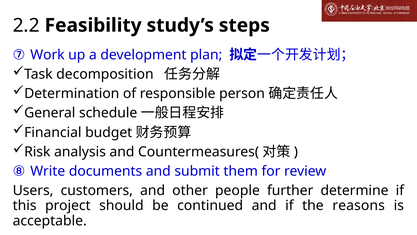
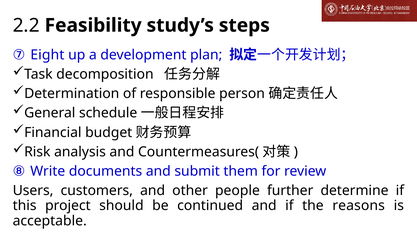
Work: Work -> Eight (47, 55)
